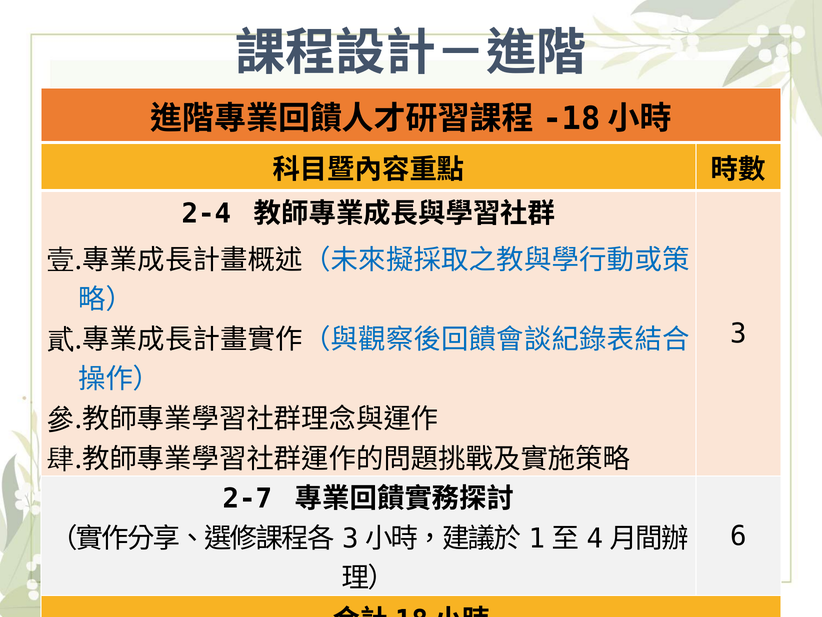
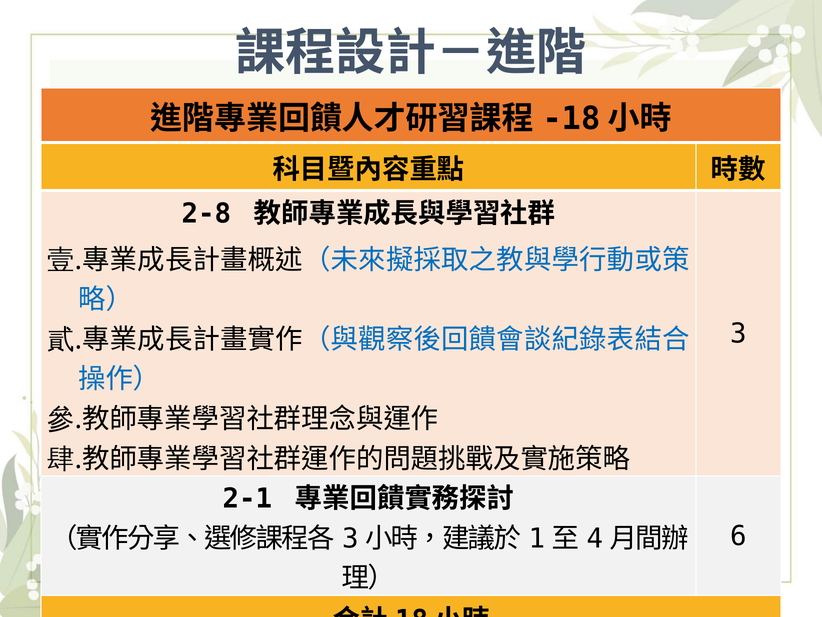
2-4: 2-4 -> 2-8 (206, 213)
2-7: 2-7 -> 2-1 (247, 498)
